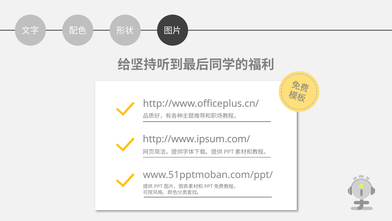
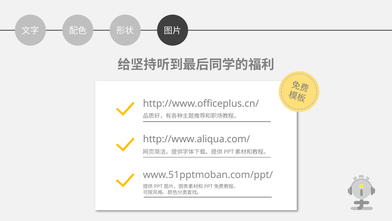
http://www.ipsum.com/: http://www.ipsum.com/ -> http://www.aliqua.com/ (197, 139)
